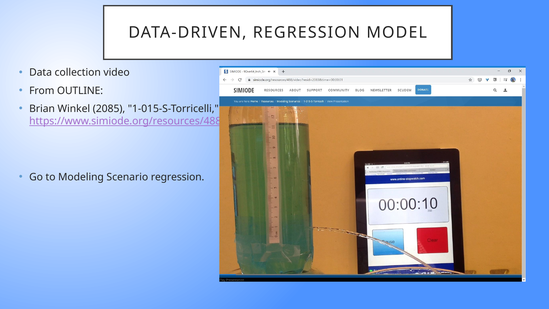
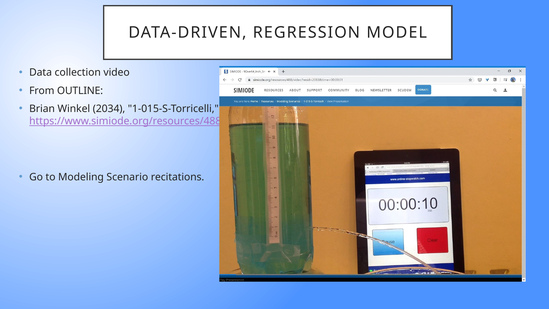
2085: 2085 -> 2034 (109, 109)
Scenario regression: regression -> recitations (178, 177)
